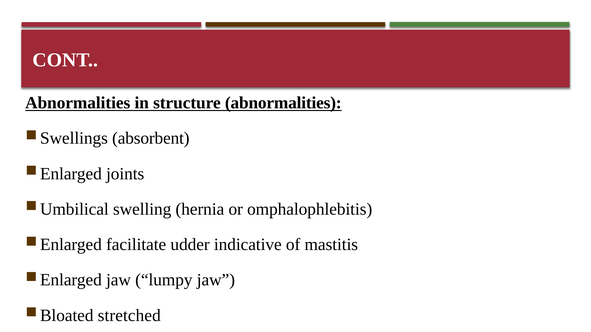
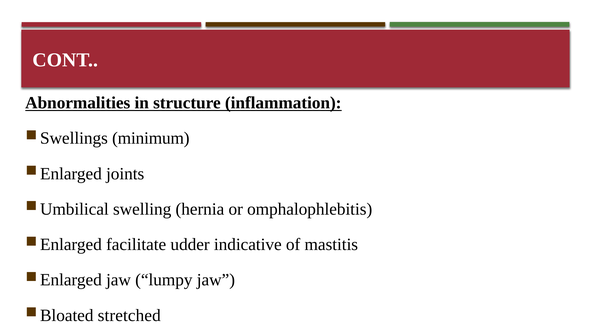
structure abnormalities: abnormalities -> inflammation (283, 103)
absorbent: absorbent -> minimum (151, 138)
